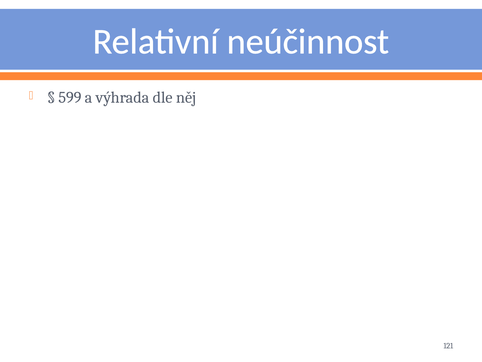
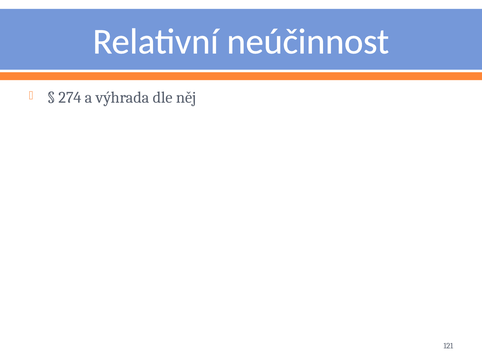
599: 599 -> 274 (70, 98)
